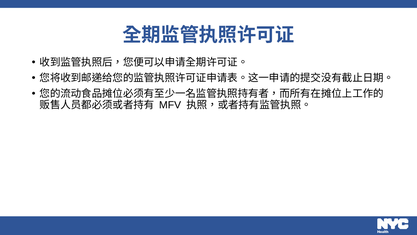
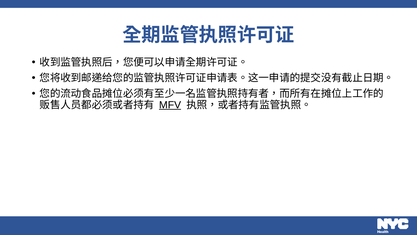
MFV underline: none -> present (170, 105)
